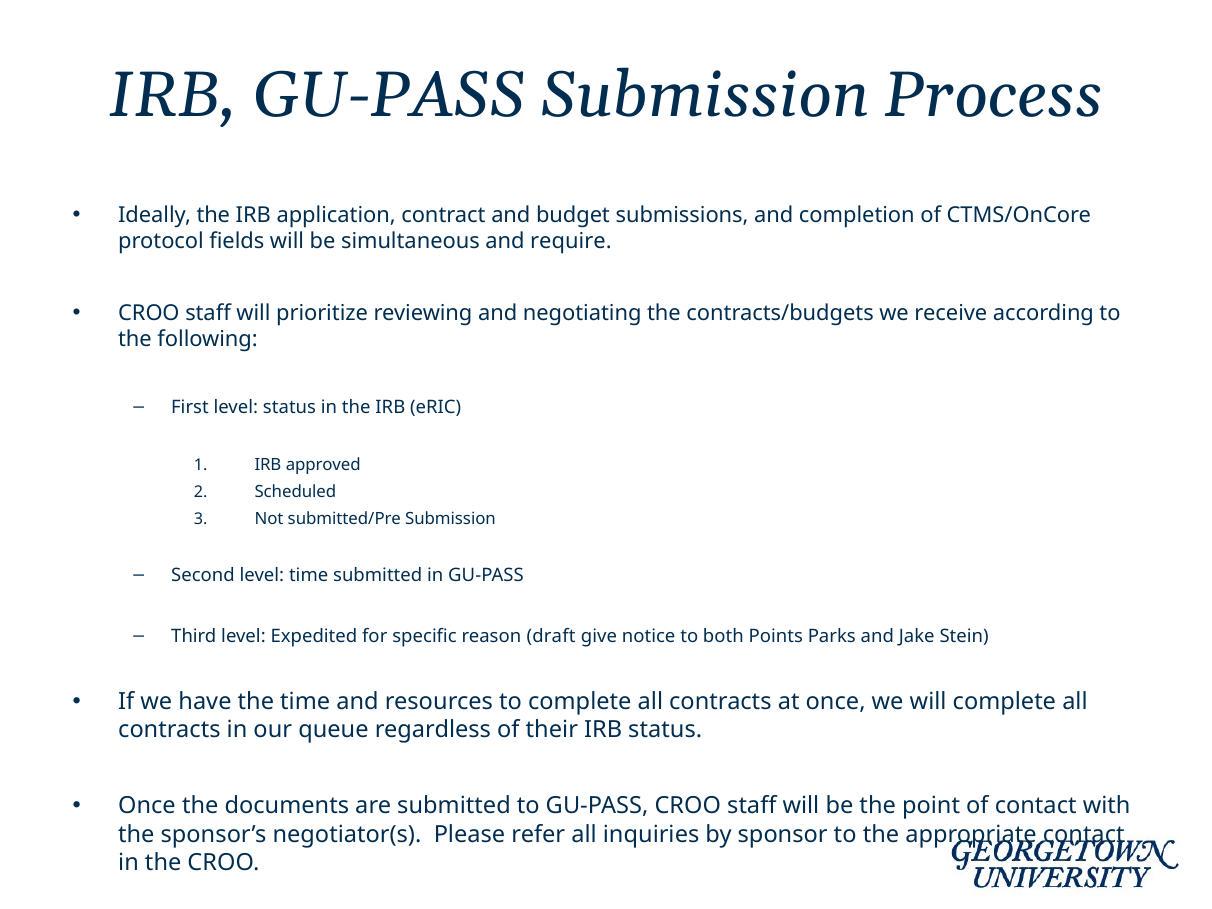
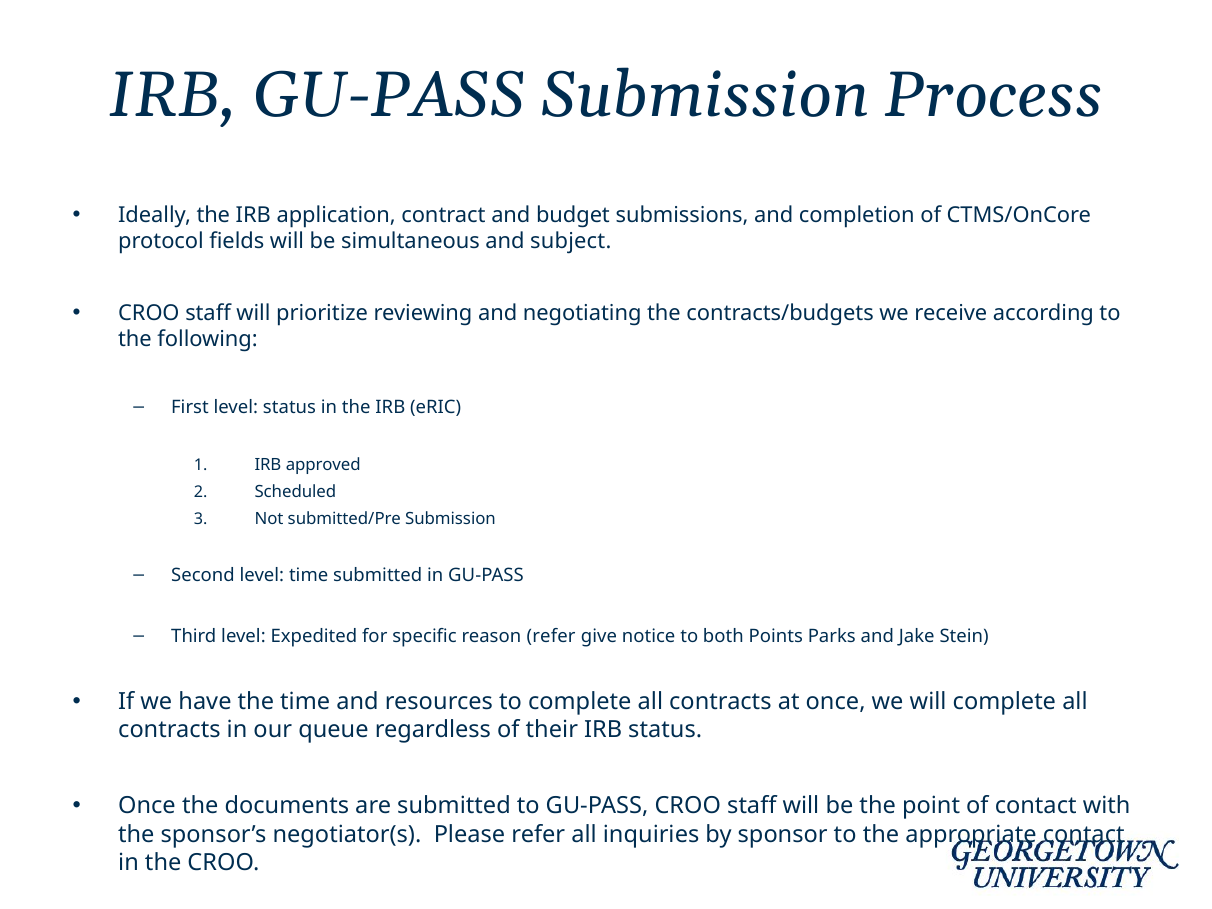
require: require -> subject (571, 241)
reason draft: draft -> refer (551, 636)
